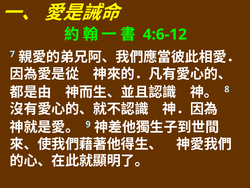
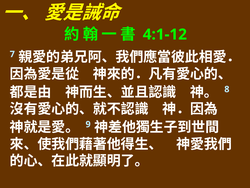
4:6-12: 4:6-12 -> 4:1-12 (165, 34)
